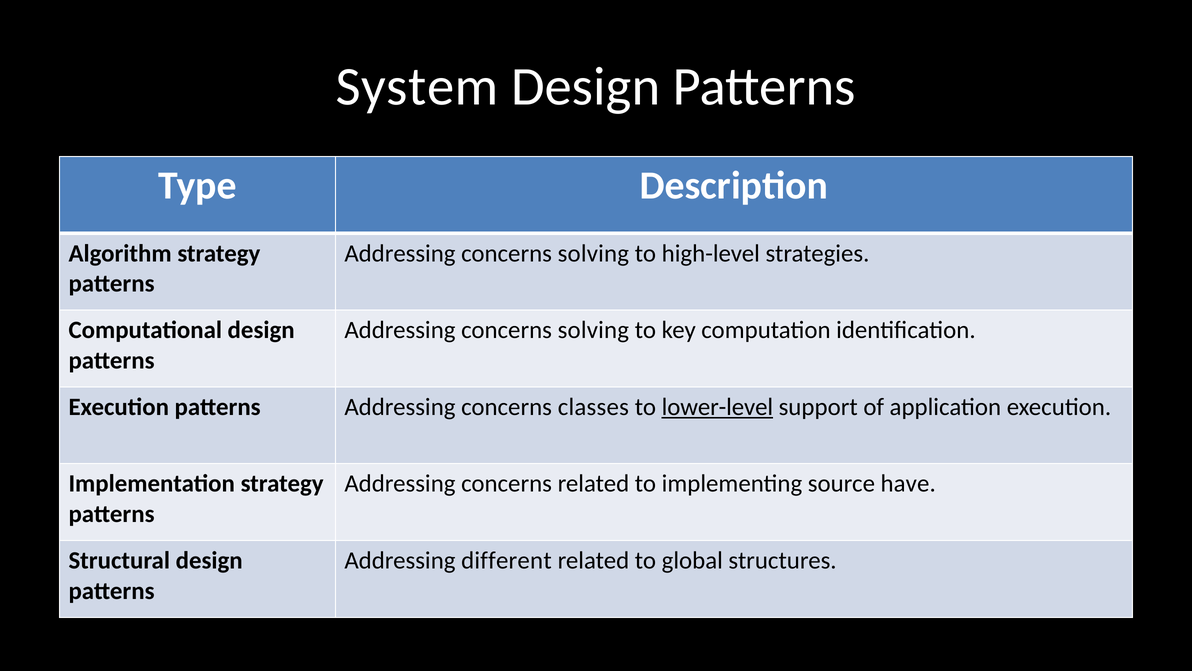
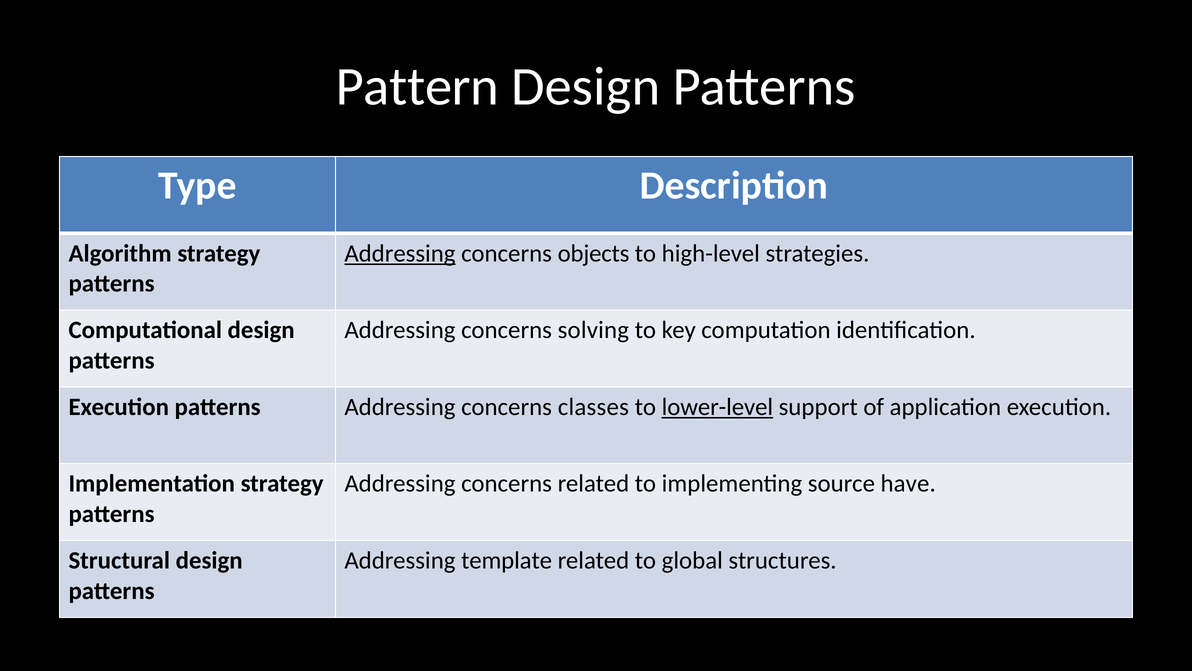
System: System -> Pattern (417, 87)
Addressing underline: none -> present (400, 253)
solving: solving -> objects (594, 253)
different: different -> template (507, 560)
